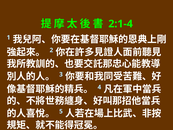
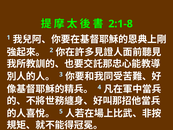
2:1-4: 2:1-4 -> 2:1-8 (121, 24)
